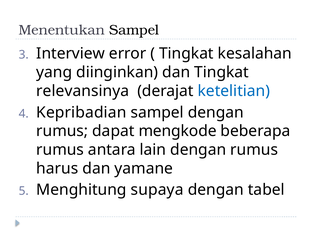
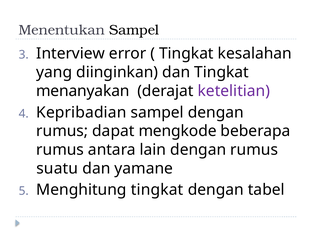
relevansinya: relevansinya -> menanyakan (83, 91)
ketelitian colour: blue -> purple (234, 91)
harus: harus -> suatu (57, 169)
Menghitung supaya: supaya -> tingkat (157, 190)
